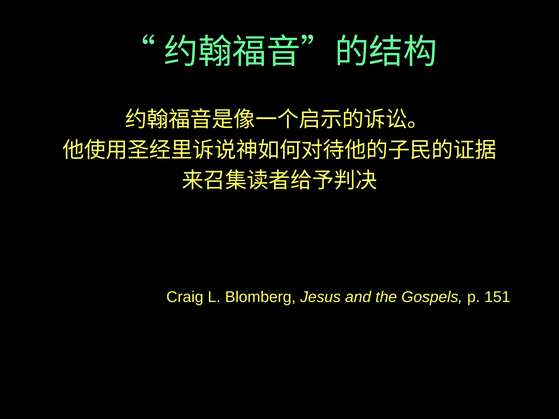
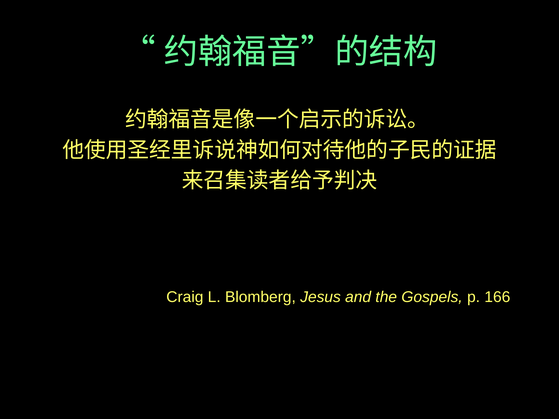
151: 151 -> 166 (497, 297)
